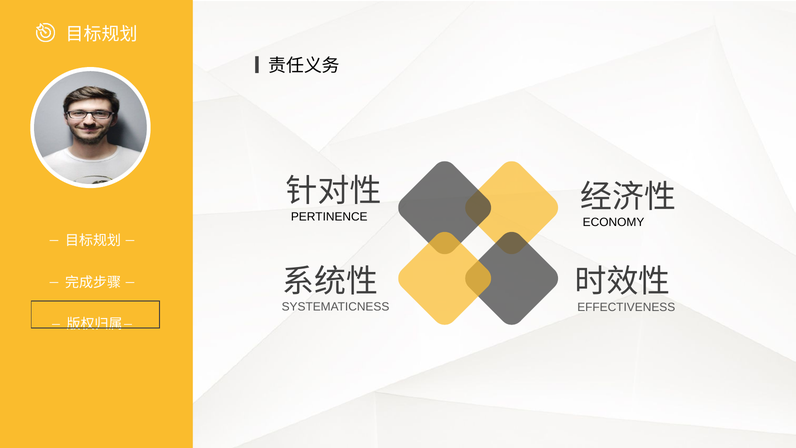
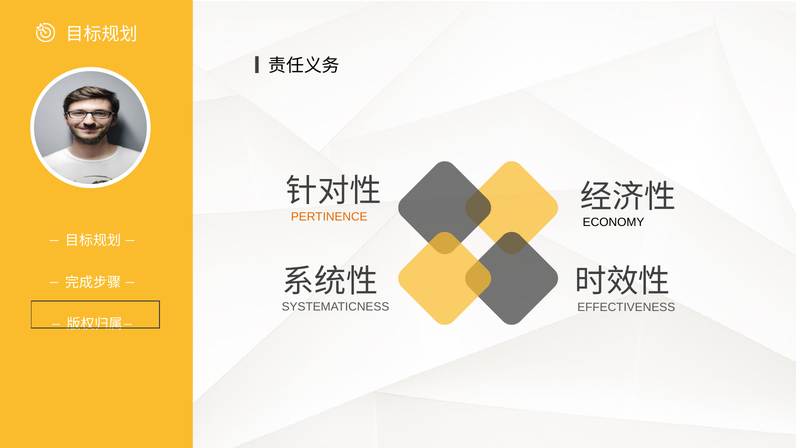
PERTINENCE colour: black -> orange (329, 216)
